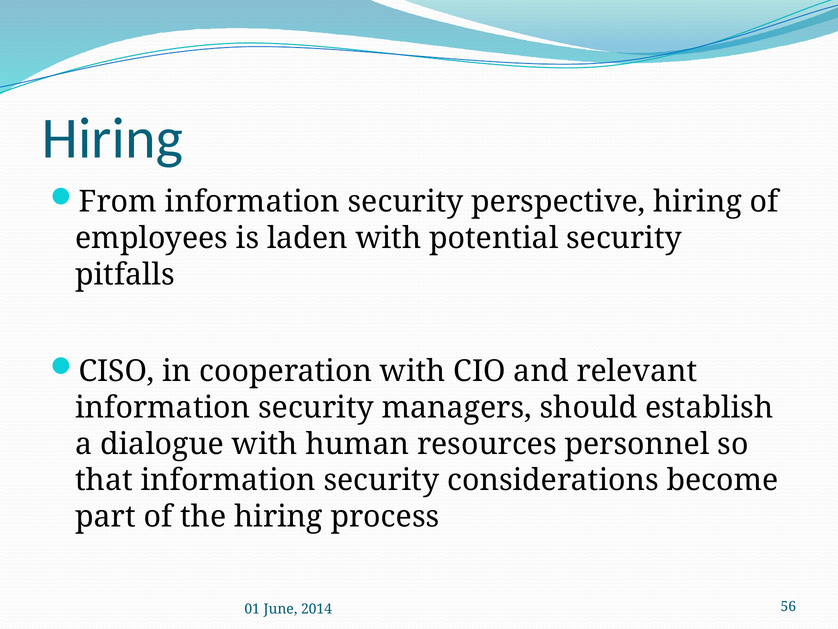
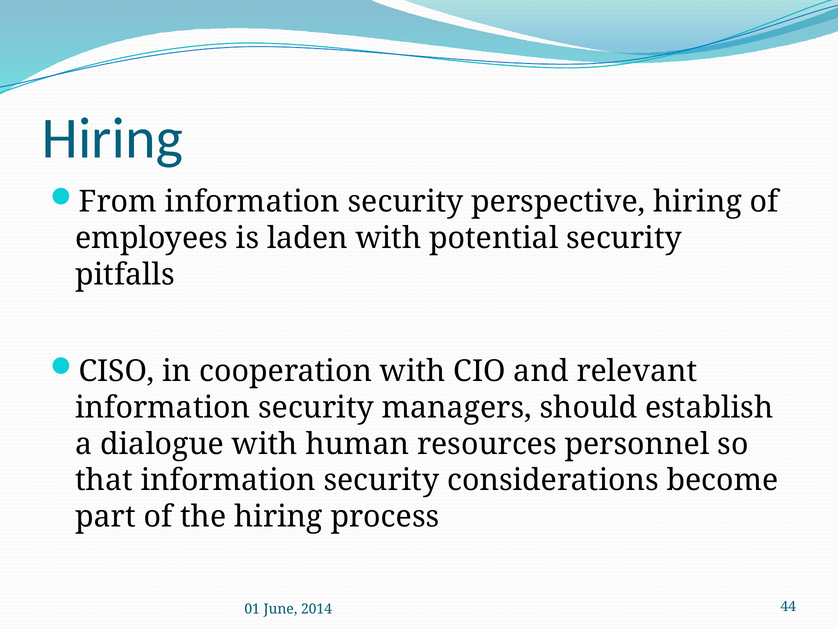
56: 56 -> 44 (788, 606)
